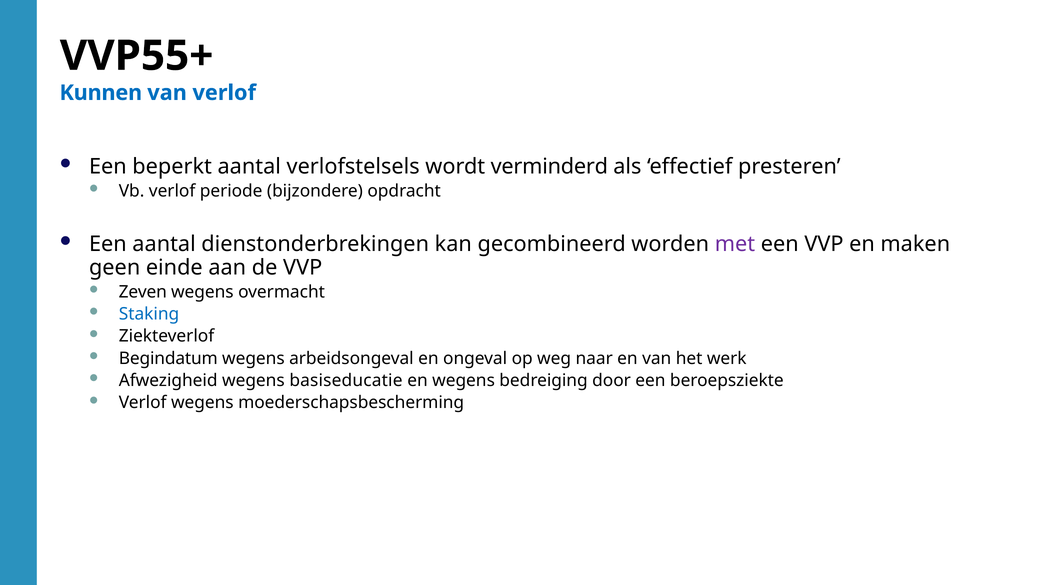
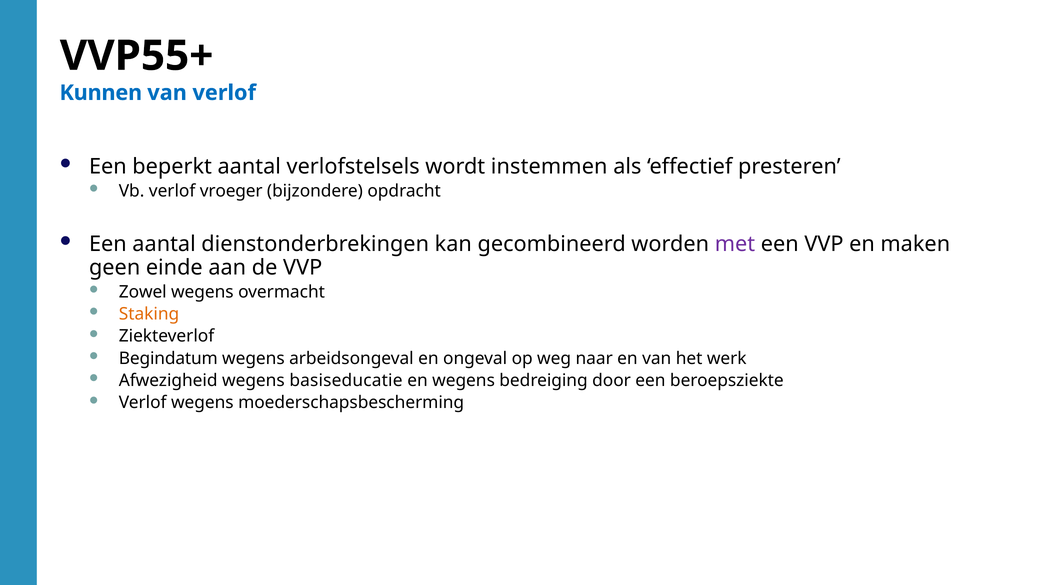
verminderd: verminderd -> instemmen (549, 166)
periode: periode -> vroeger (231, 191)
Zeven: Zeven -> Zowel (143, 292)
Staking colour: blue -> orange (149, 314)
